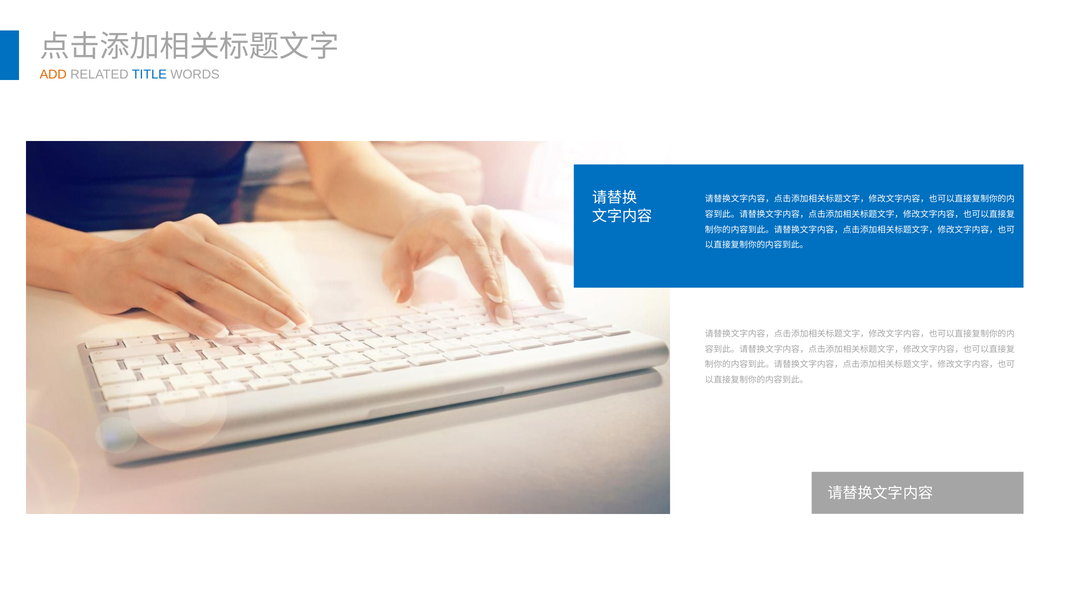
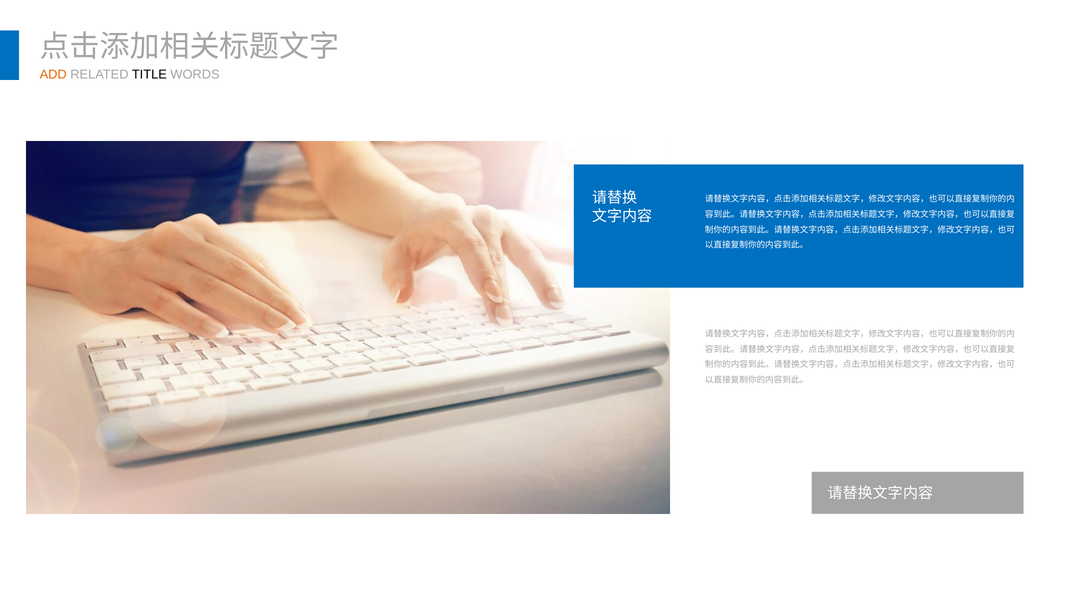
TITLE colour: blue -> black (149, 74)
